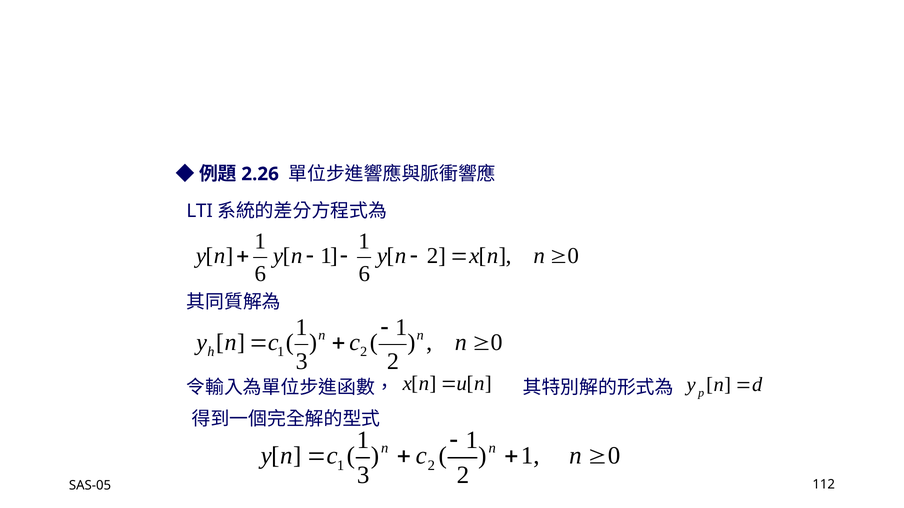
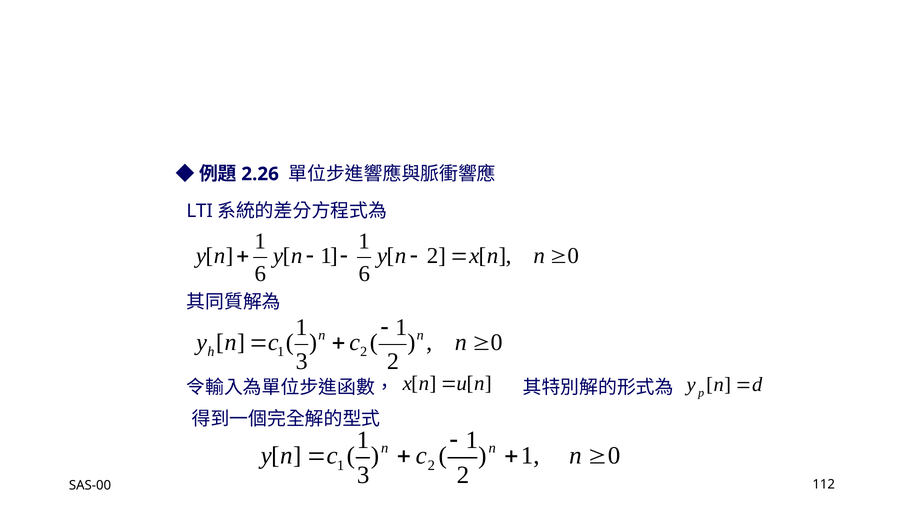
SAS-05: SAS-05 -> SAS-00 (90, 486)
